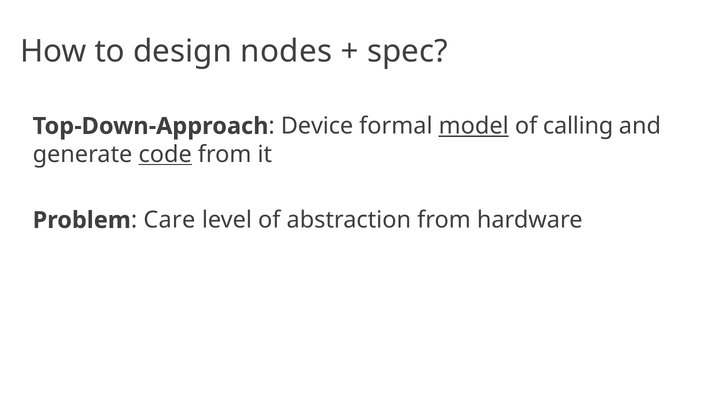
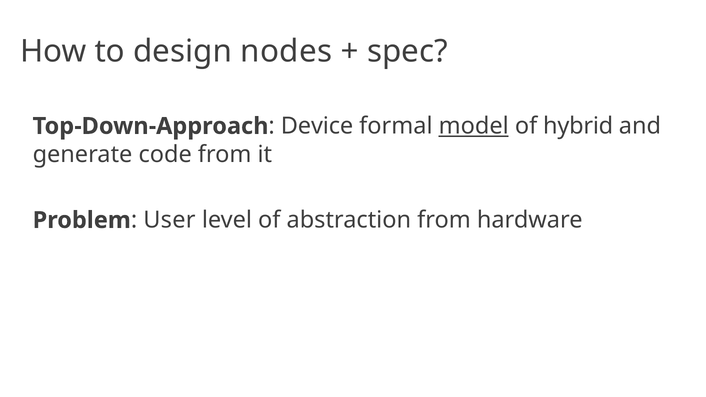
calling: calling -> hybrid (578, 126)
code underline: present -> none (165, 154)
Care: Care -> User (169, 220)
